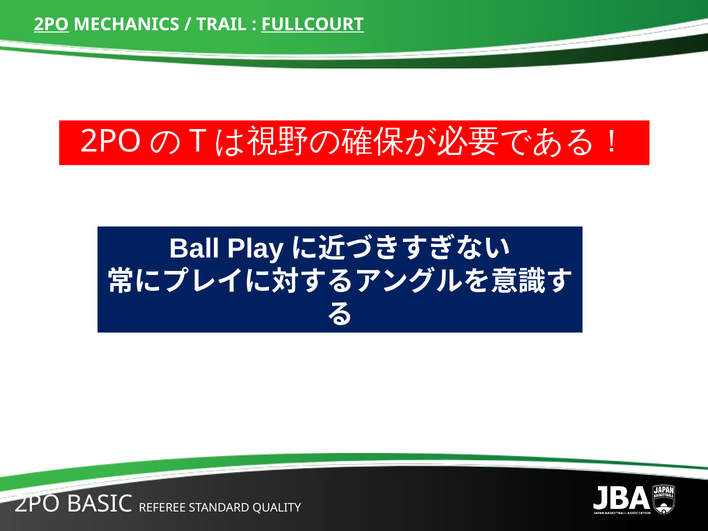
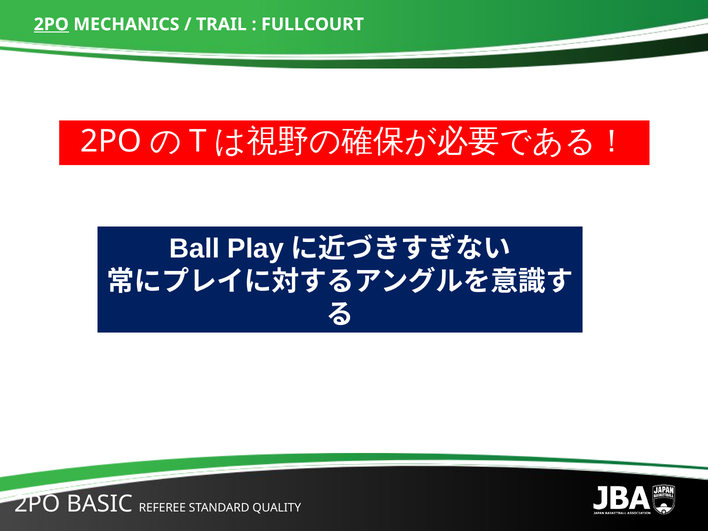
FULLCOURT underline: present -> none (313, 24)
